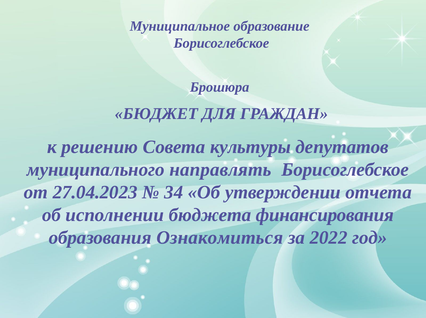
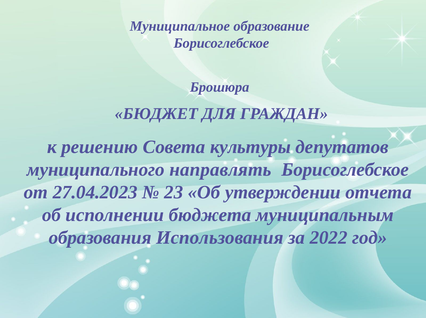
34: 34 -> 23 (174, 192)
финансирования: финансирования -> муниципальным (325, 215)
Ознакомиться: Ознакомиться -> Использования (220, 238)
